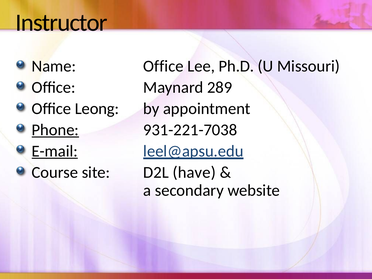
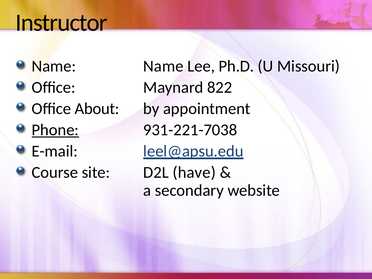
Name Office: Office -> Name (163, 66)
289: 289 -> 822 (220, 87)
Leong: Leong -> About (97, 109)
E-mail underline: present -> none (55, 151)
